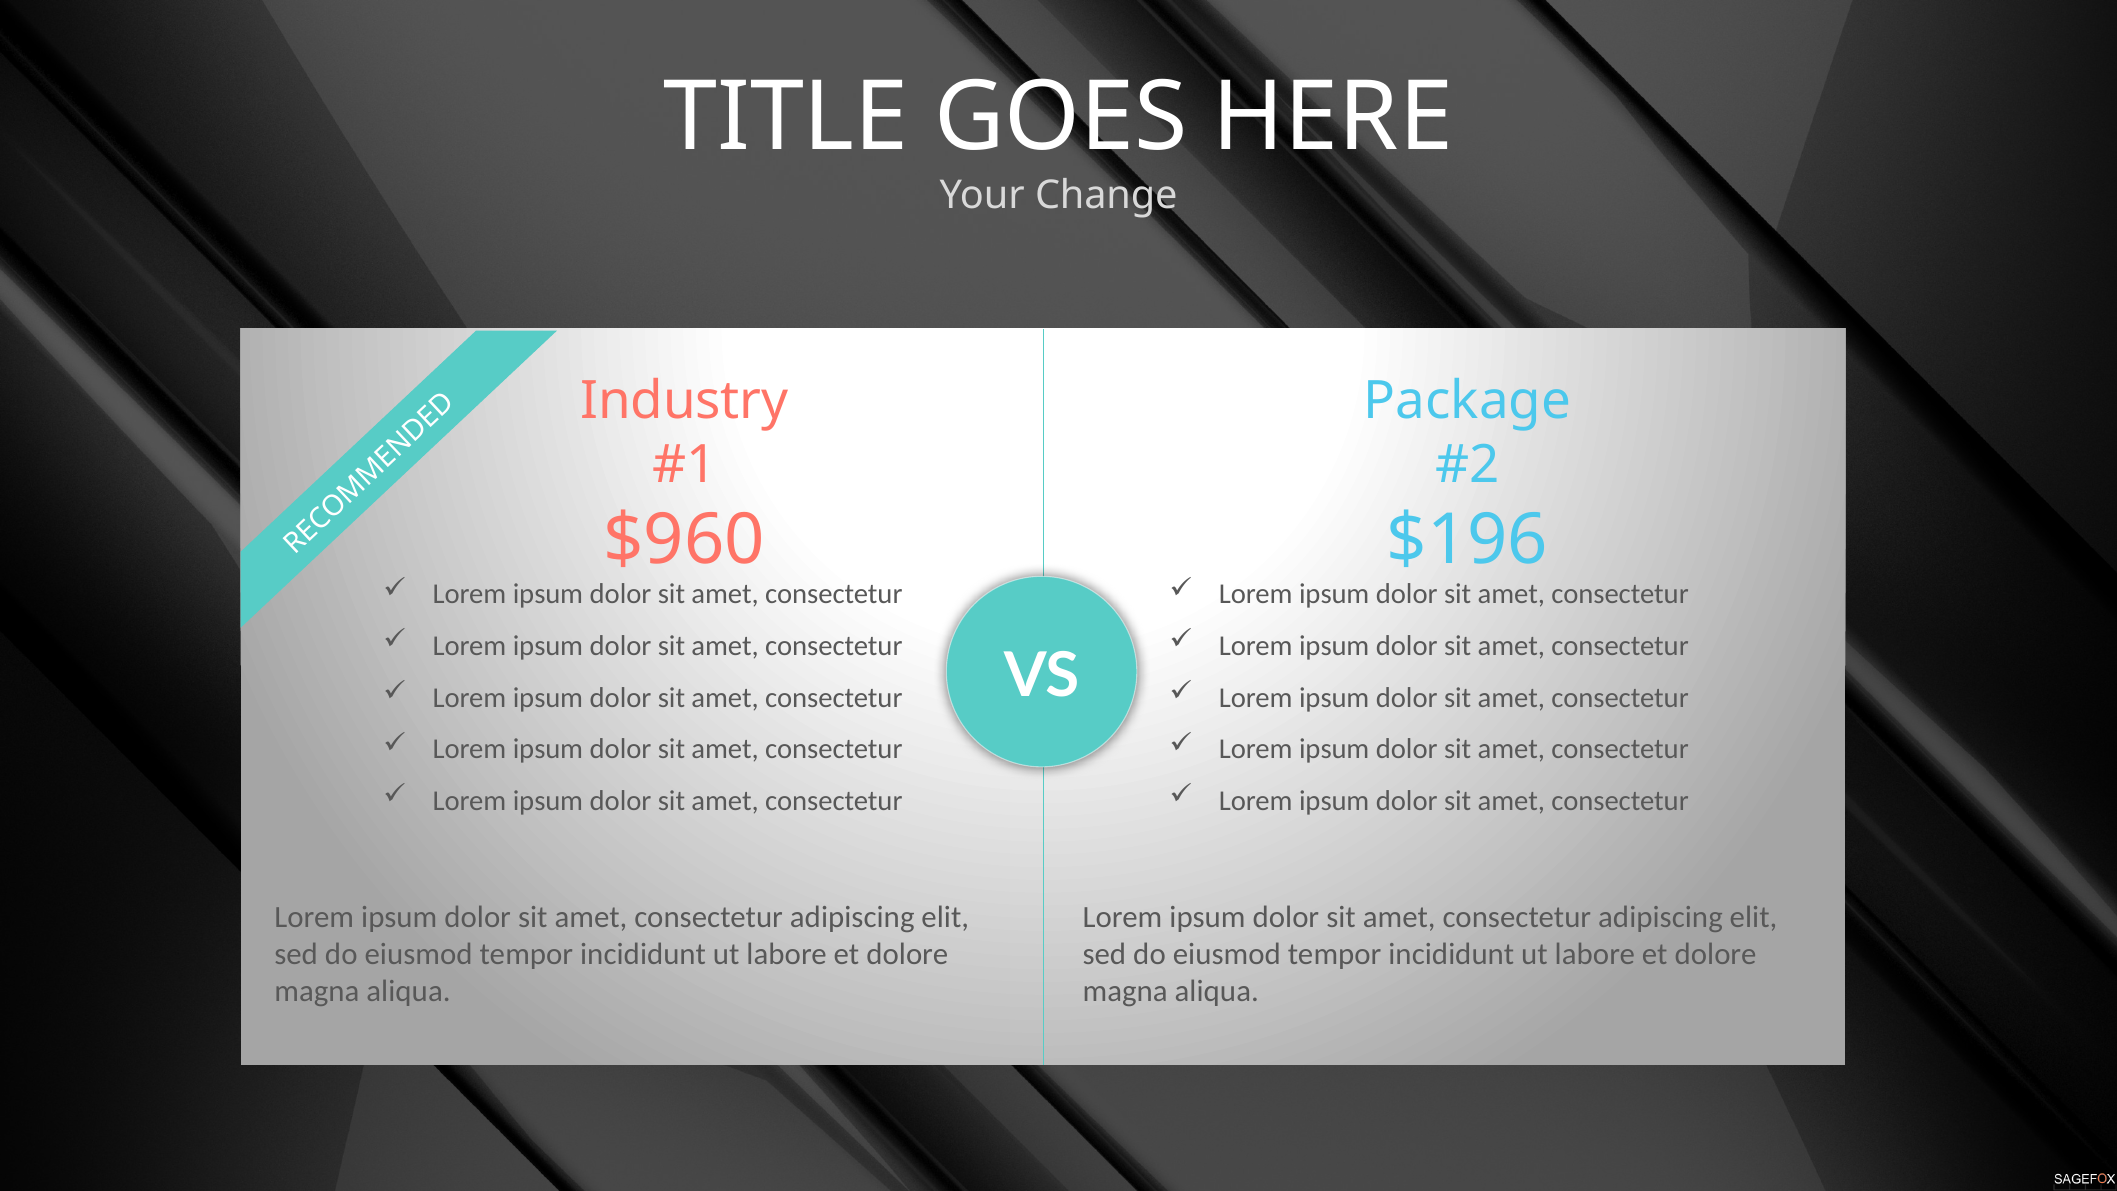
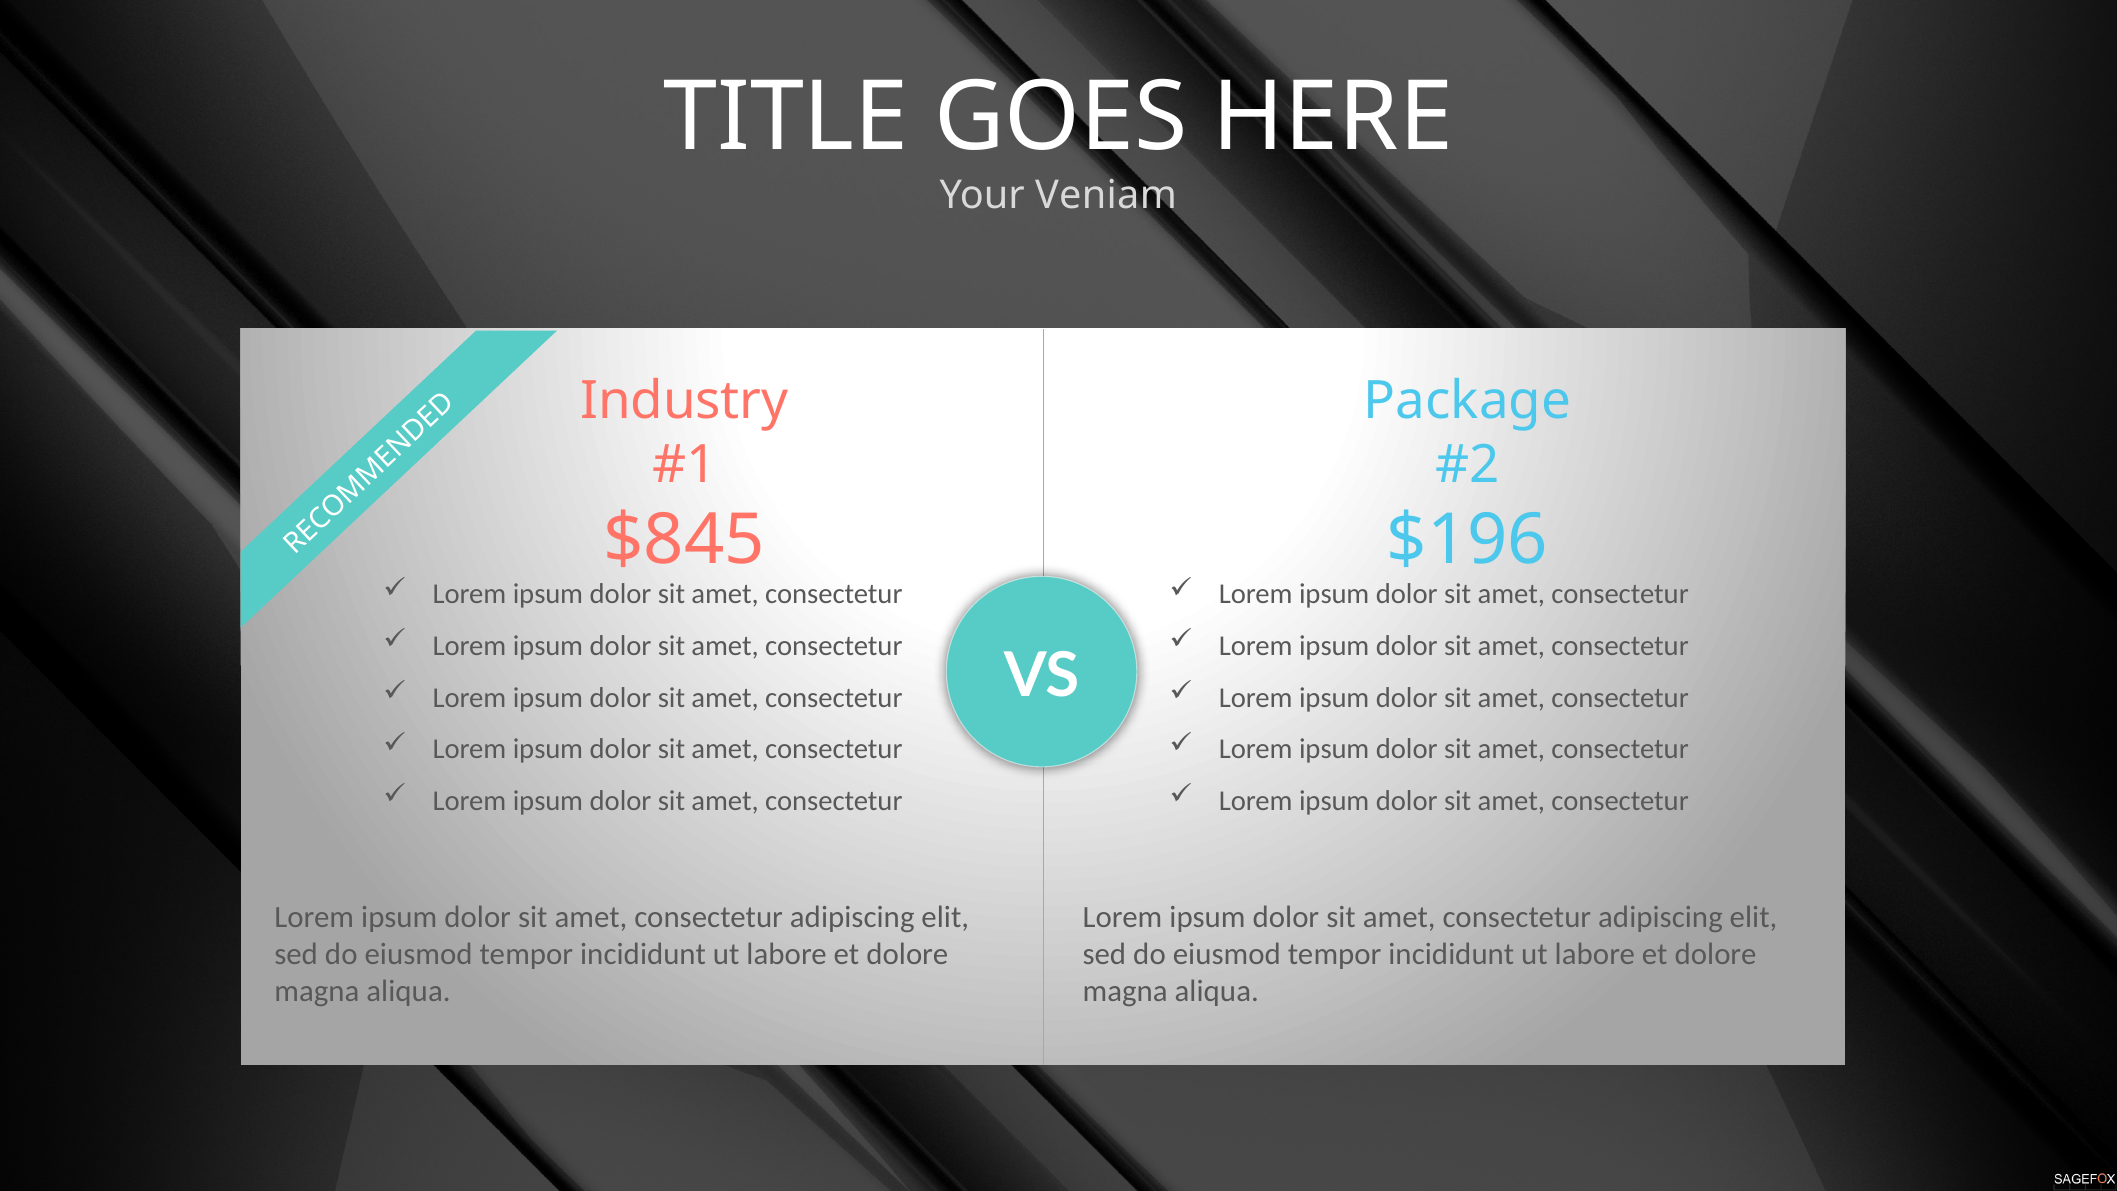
Change: Change -> Veniam (1106, 196)
$960: $960 -> $845 (684, 540)
